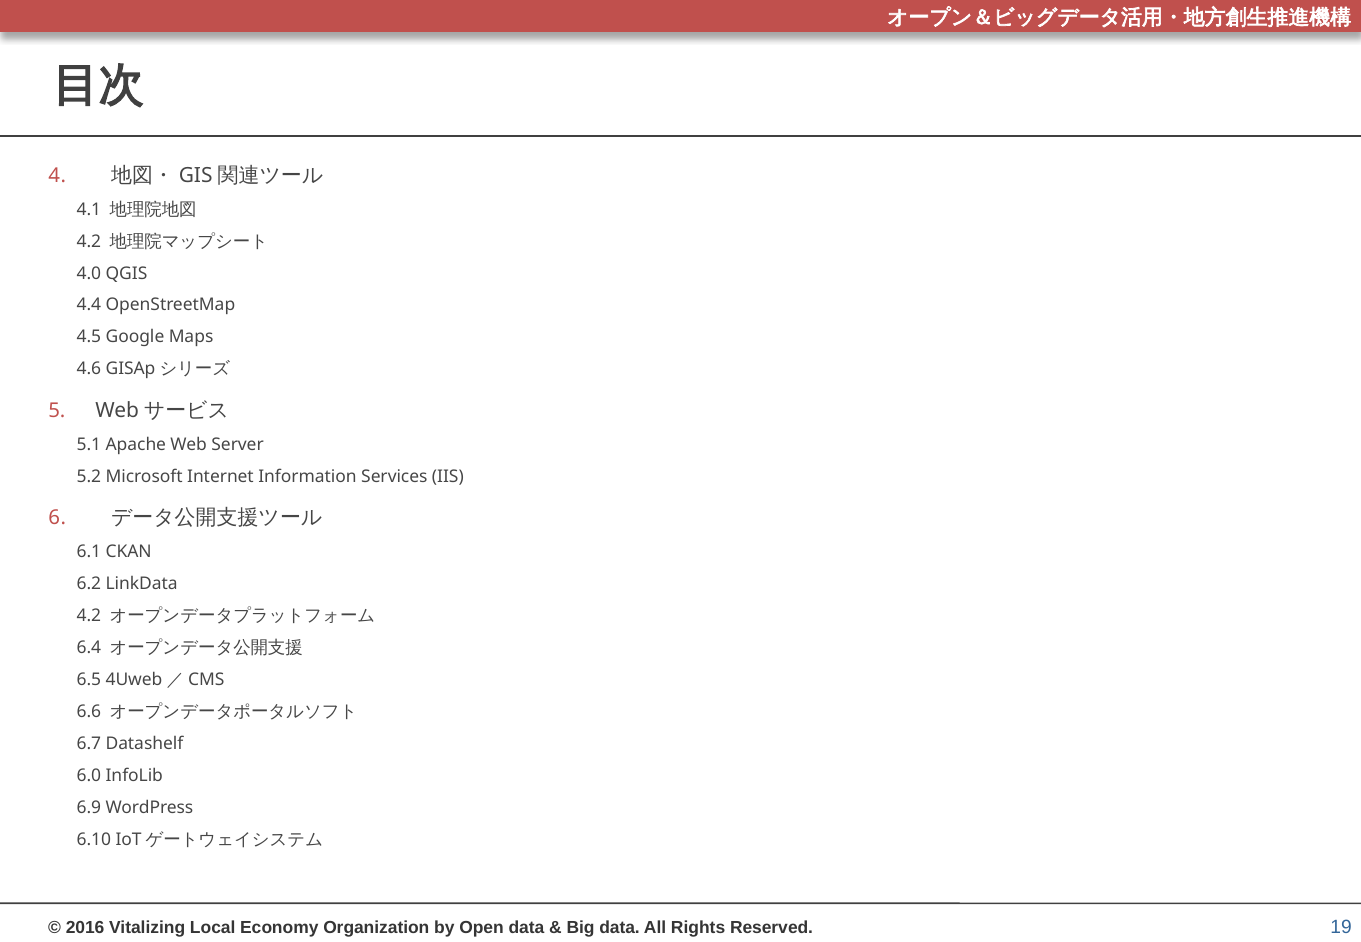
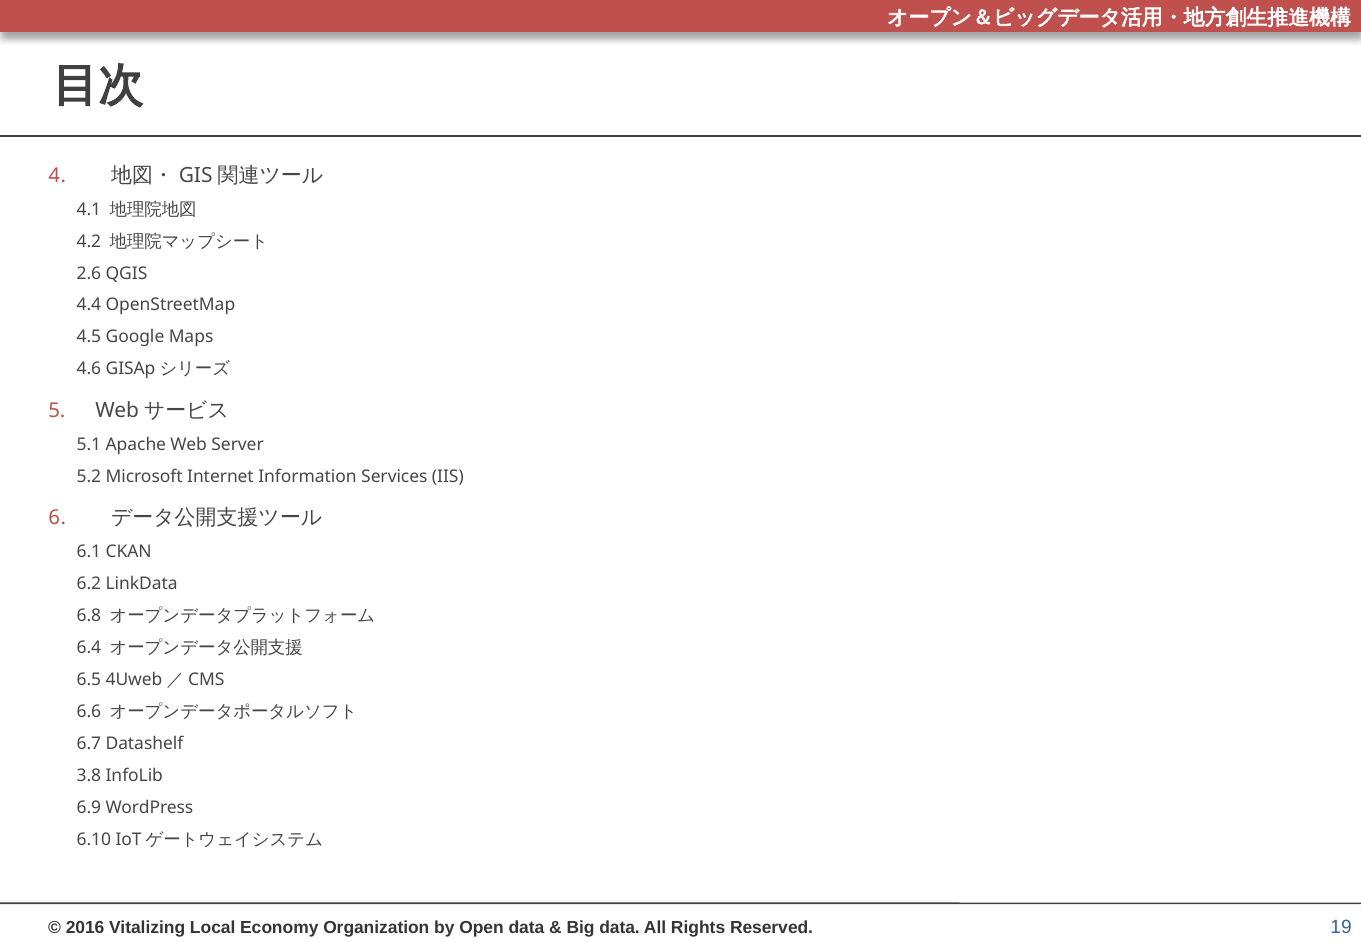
4.0: 4.0 -> 2.6 (89, 273)
4.2: 4.2 -> 6.8 (89, 616)
6.0: 6.0 -> 3.8 (89, 776)
